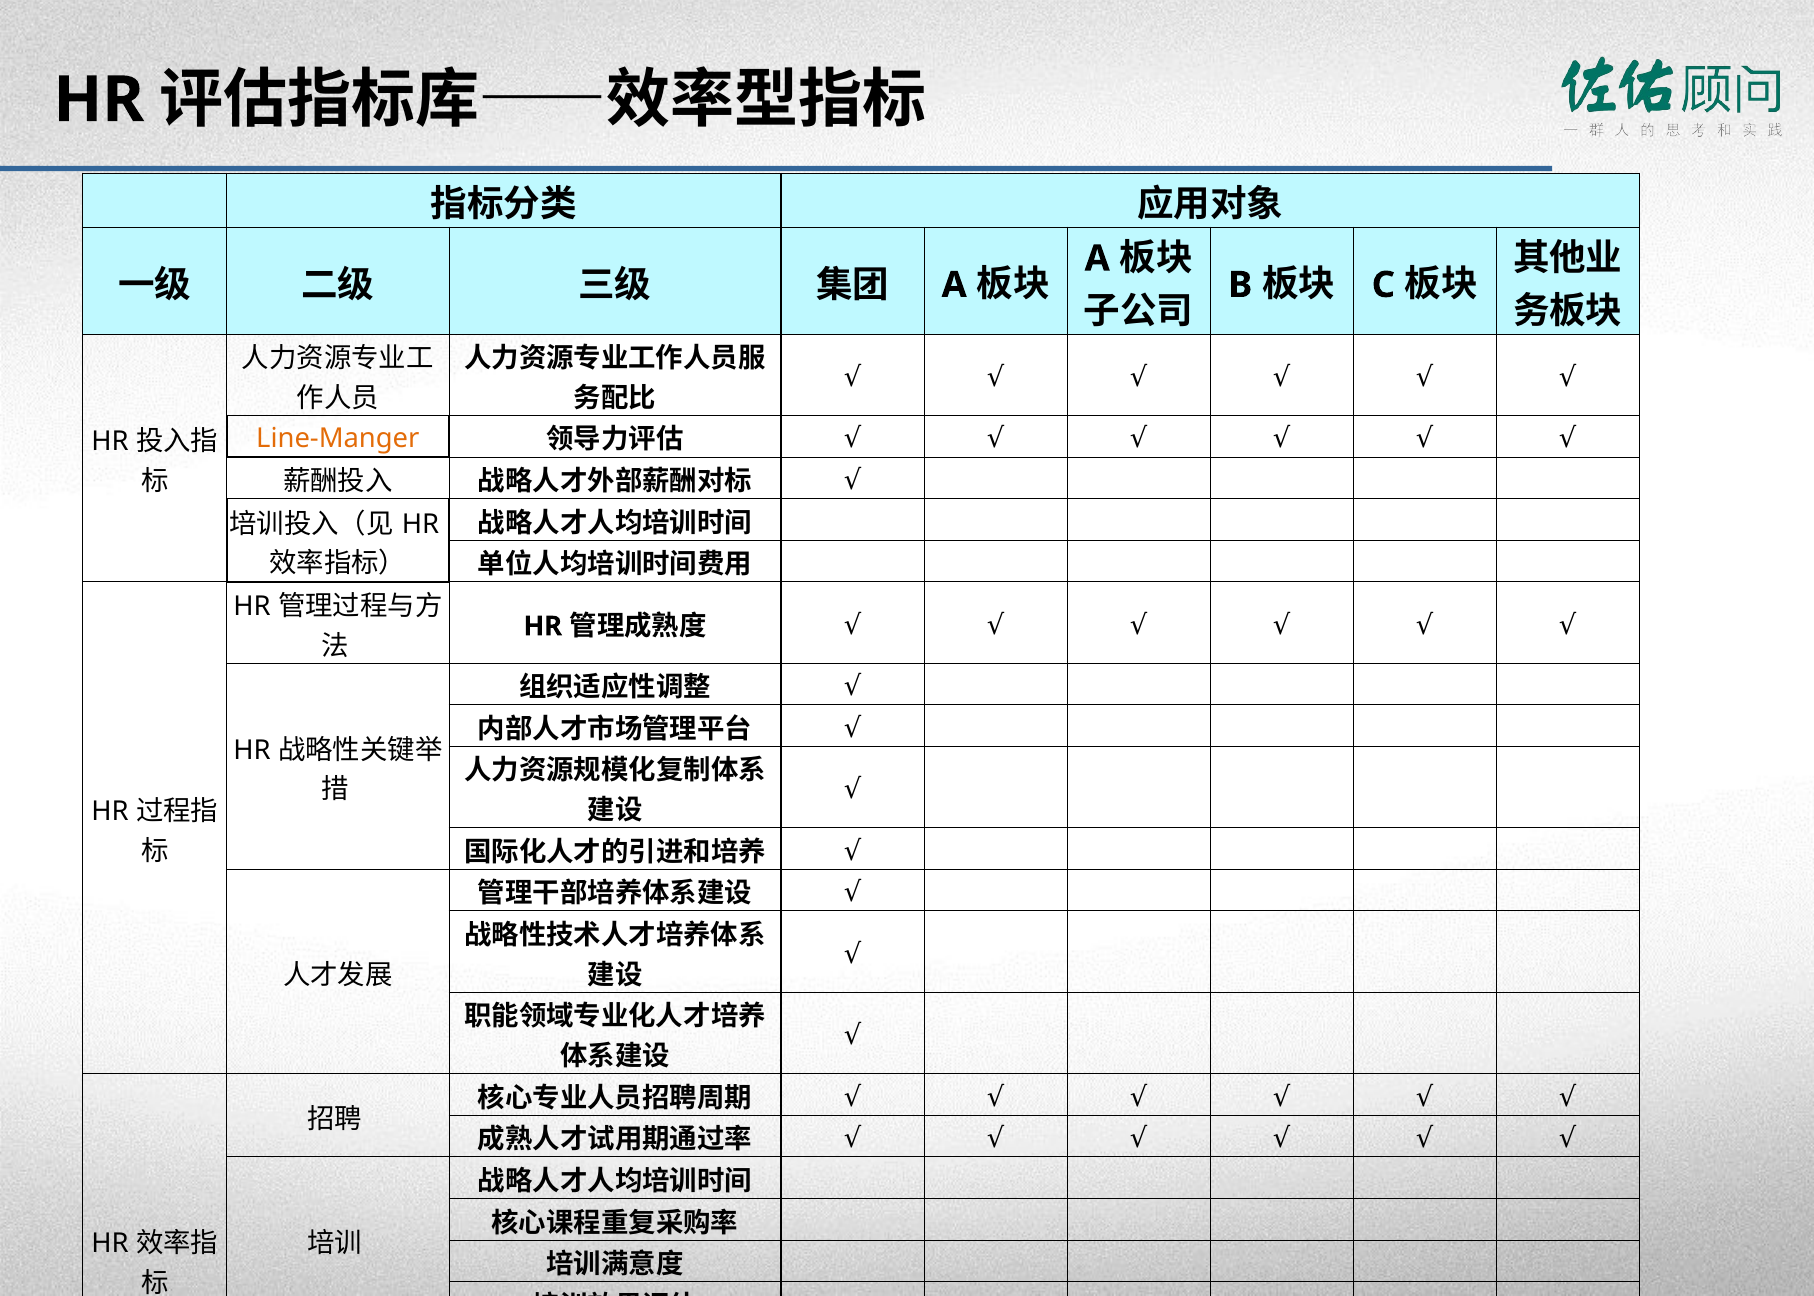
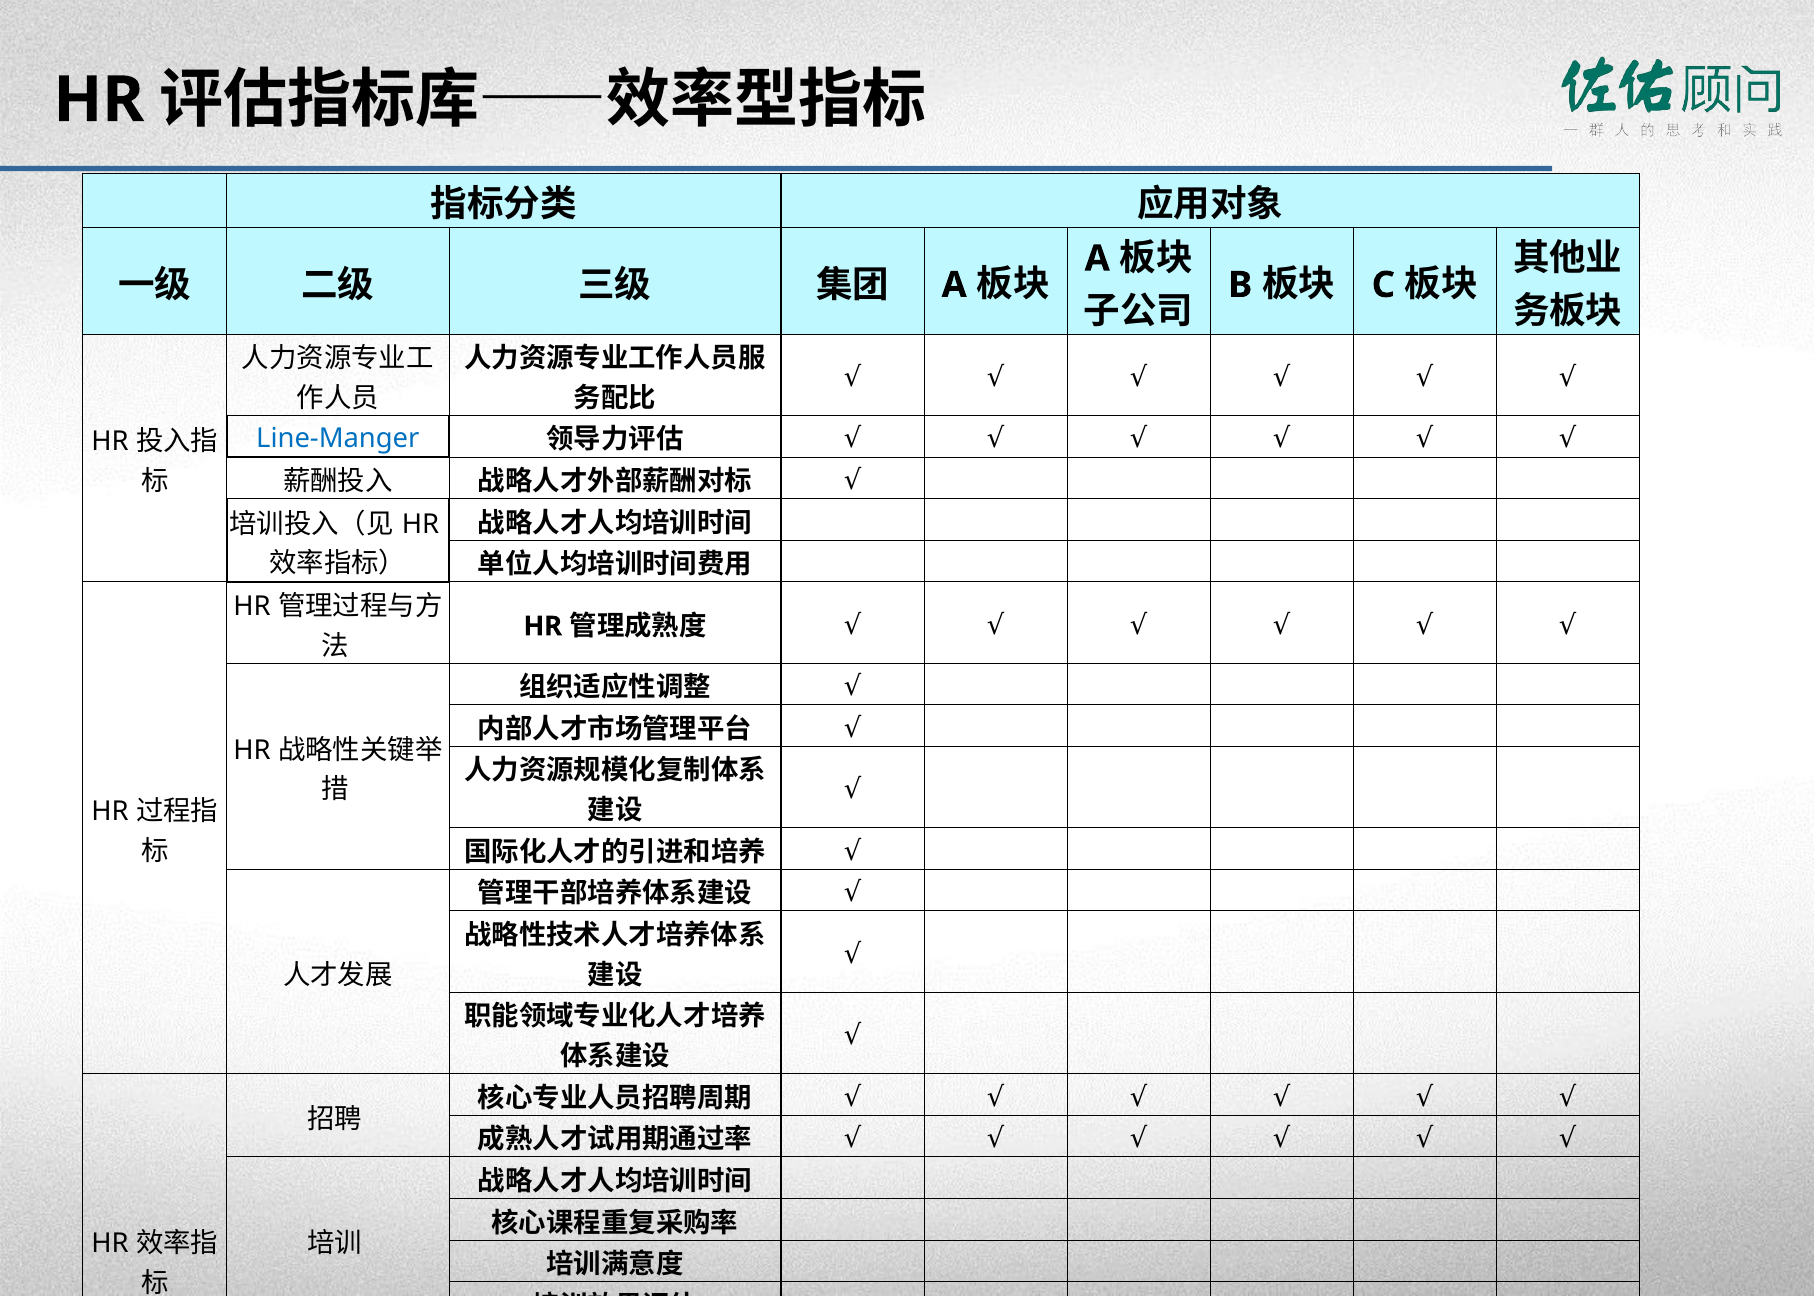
Line-Manger colour: orange -> blue (338, 439)
